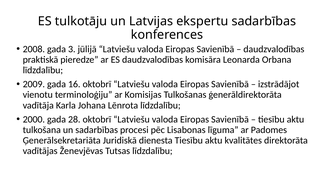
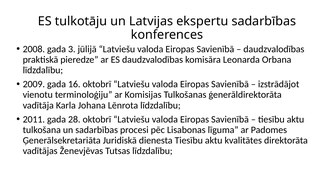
2000: 2000 -> 2011 (34, 119)
